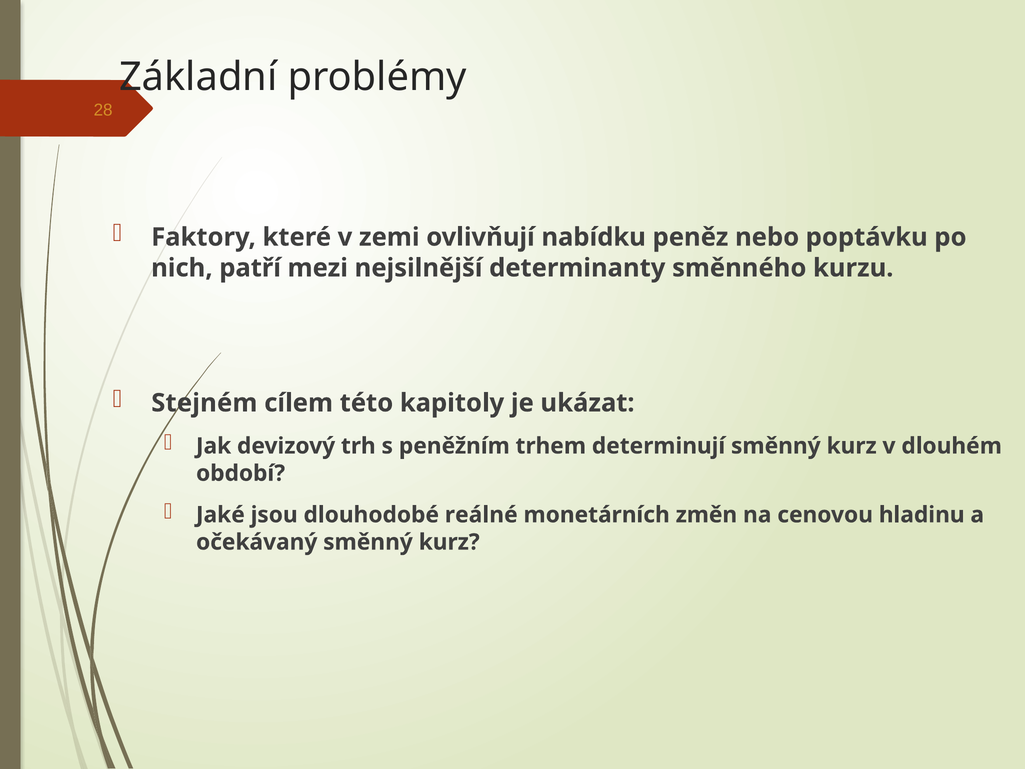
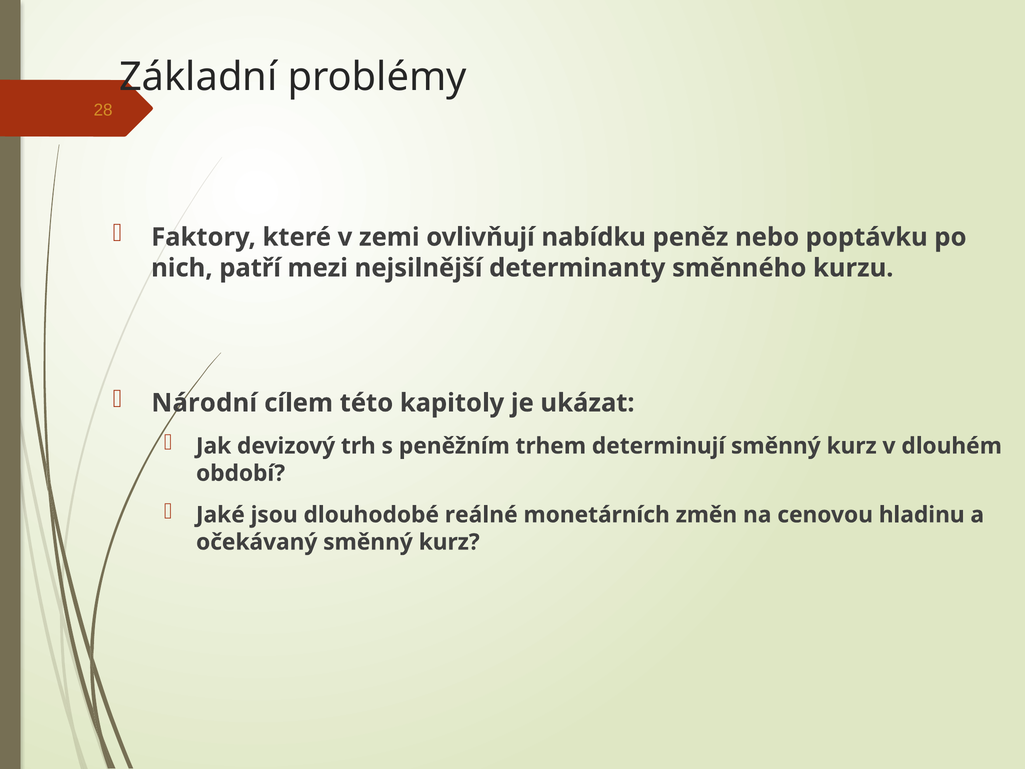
Stejném: Stejném -> Národní (204, 403)
